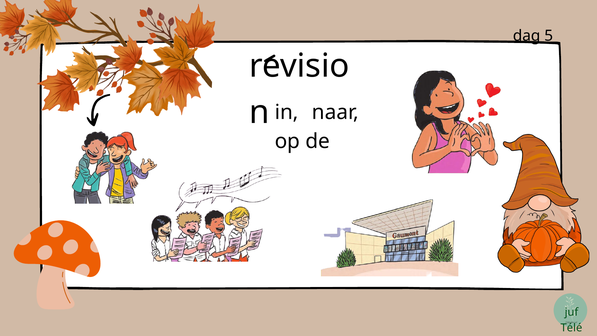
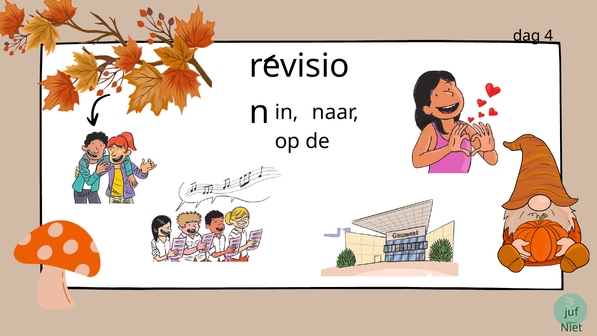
5: 5 -> 4 (549, 36)
Télé: Télé -> Niet (571, 328)
